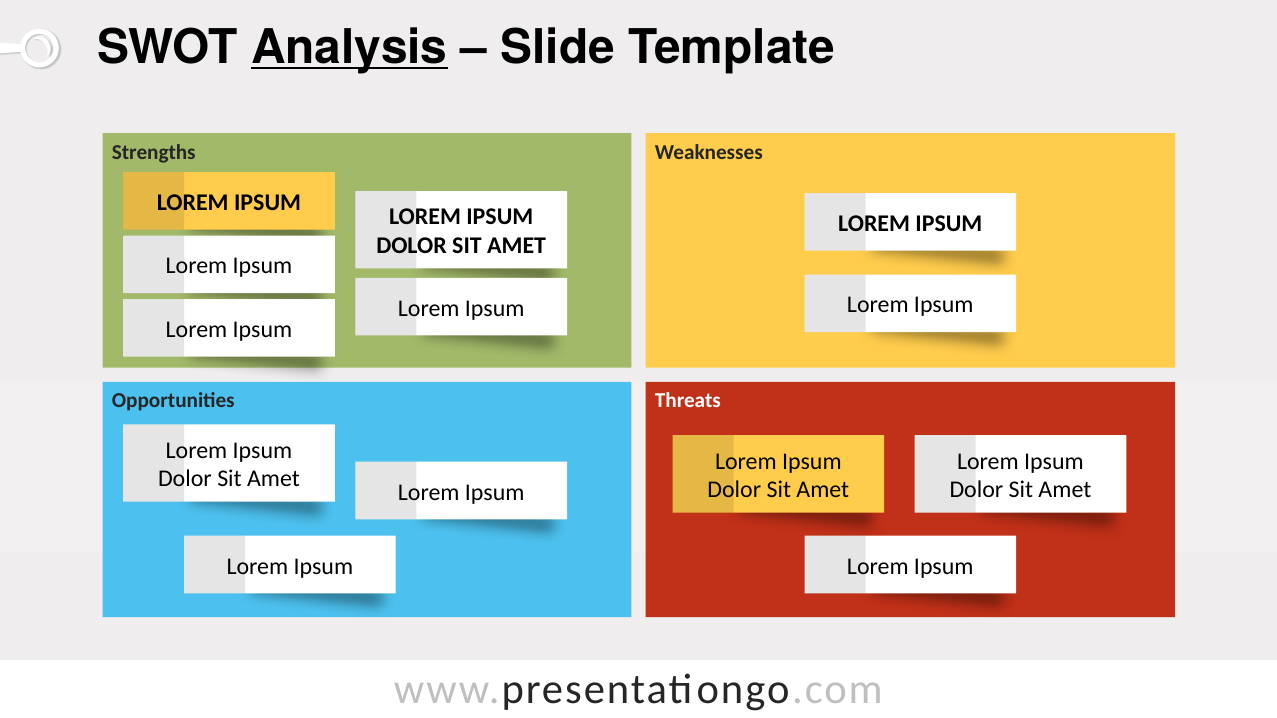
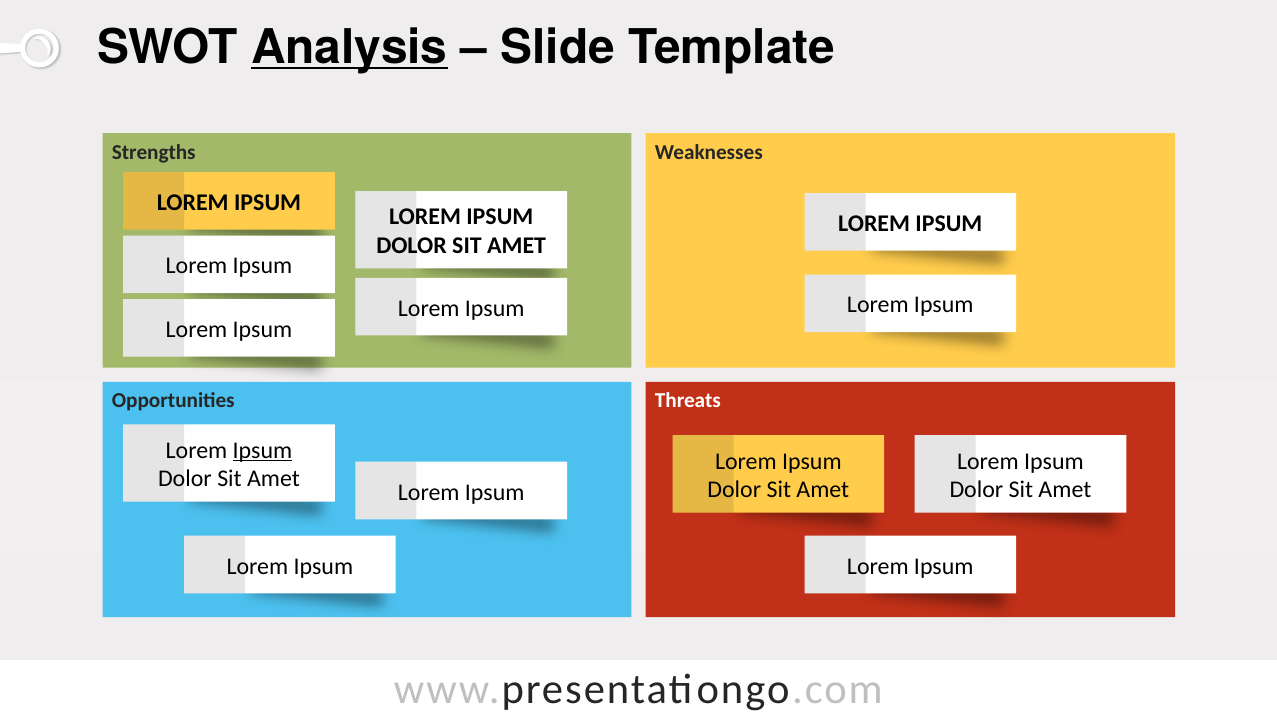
Ipsum underline: none -> present (262, 450)
